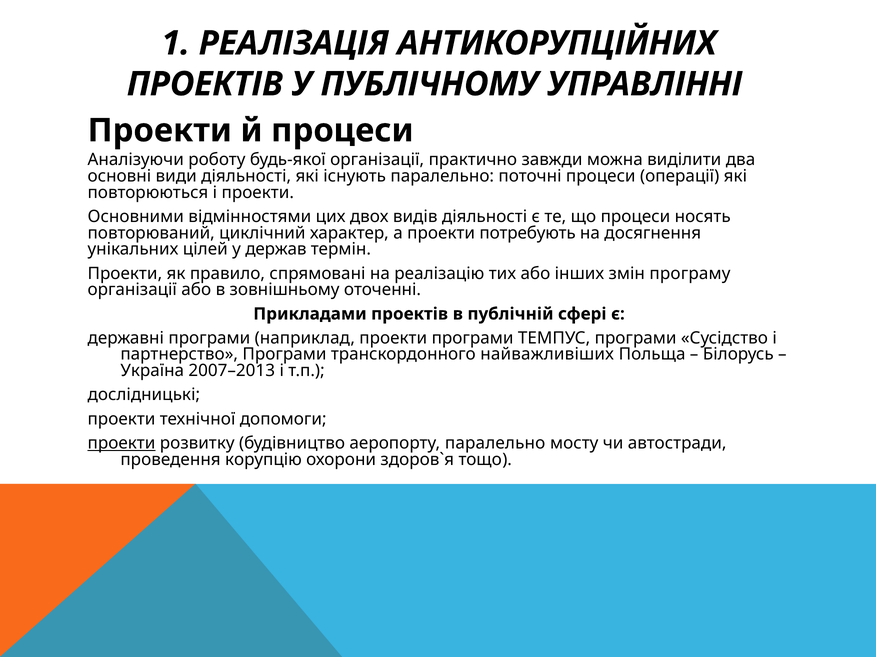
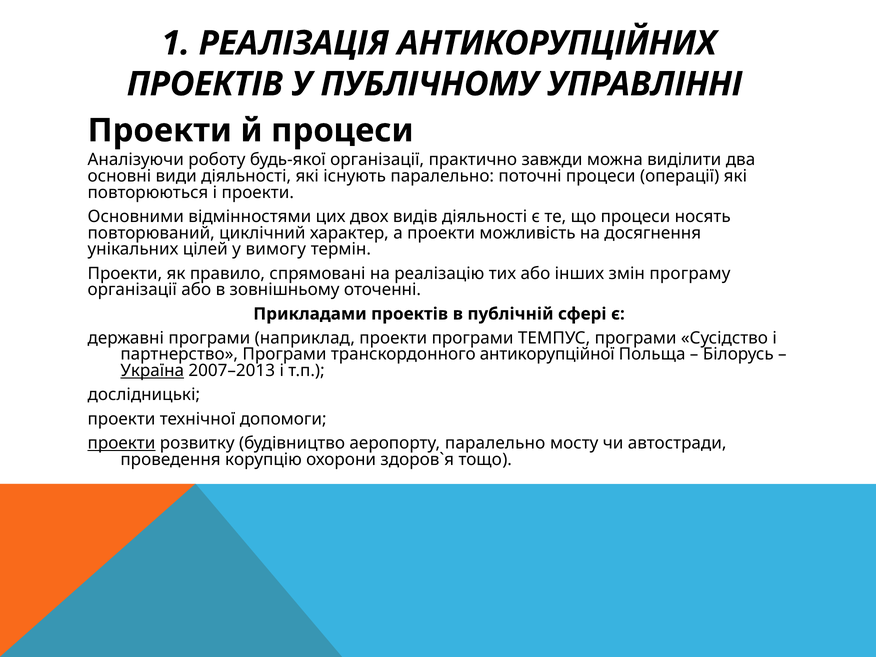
потребують: потребують -> можливість (528, 233)
держав: держав -> вимогу (276, 249)
найважливіших: найважливіших -> антикорупційної (547, 354)
Україна underline: none -> present (152, 371)
